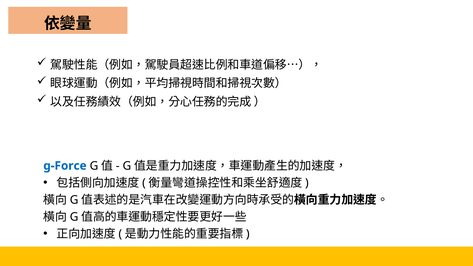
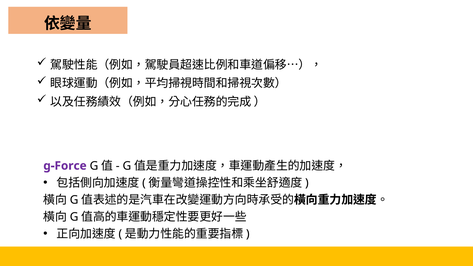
g-Force colour: blue -> purple (65, 166)
